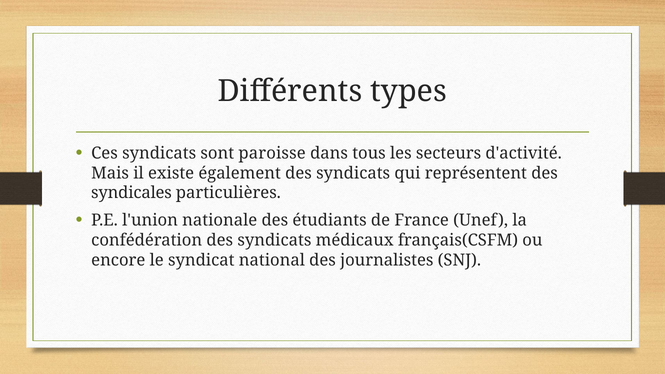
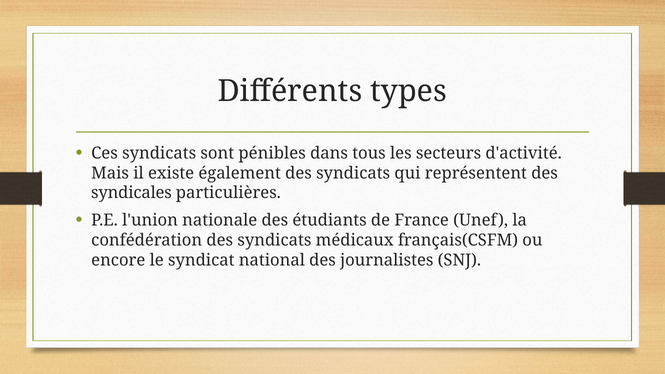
paroisse: paroisse -> pénibles (272, 153)
